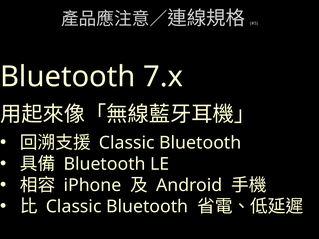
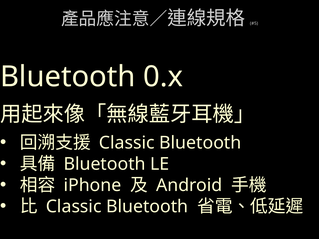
7.x: 7.x -> 0.x (163, 77)
